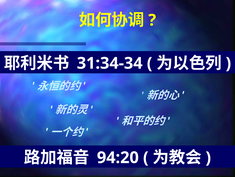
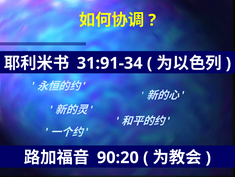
31:34-34: 31:34-34 -> 31:91-34 (110, 63)
94:20: 94:20 -> 90:20 (118, 157)
